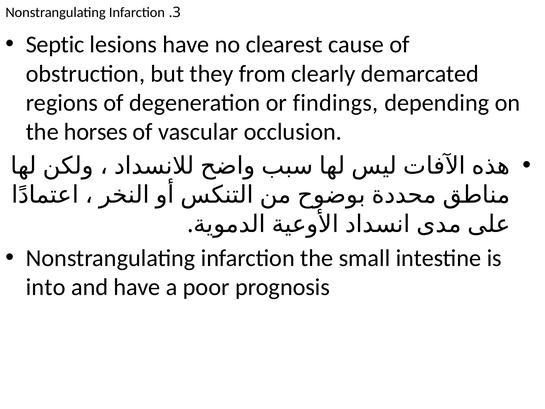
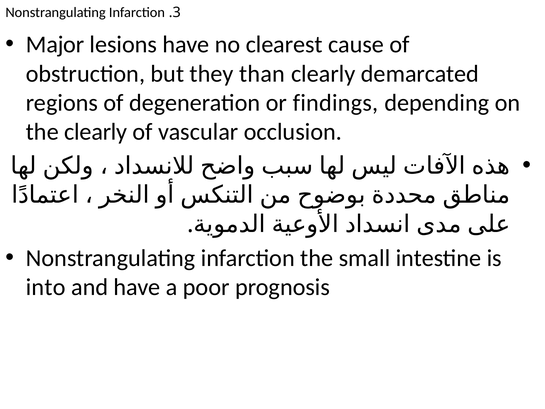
Septic: Septic -> Major (55, 45)
from: from -> than (262, 74)
the horses: horses -> clearly (96, 132)
